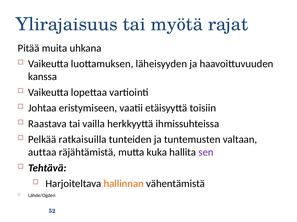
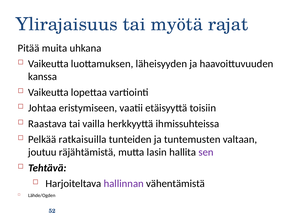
auttaa: auttaa -> joutuu (42, 153)
kuka: kuka -> lasin (157, 153)
hallinnan colour: orange -> purple (124, 184)
